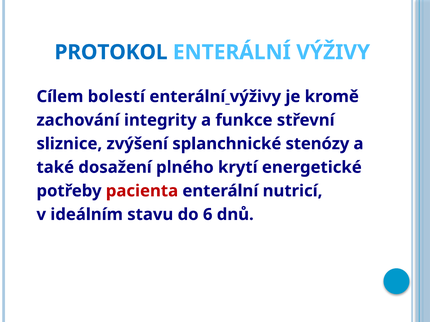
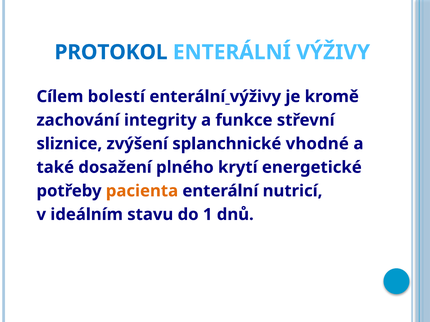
stenózy: stenózy -> vhodné (317, 144)
pacienta colour: red -> orange (142, 191)
6: 6 -> 1 (208, 215)
